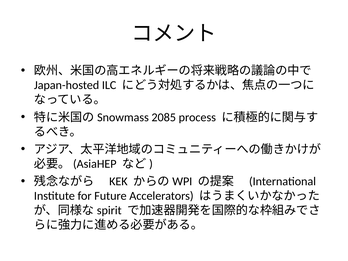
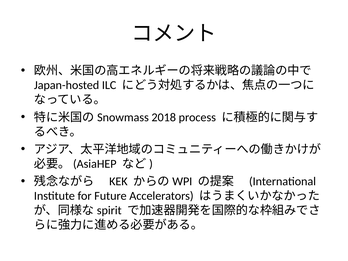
2085: 2085 -> 2018 (164, 117)
